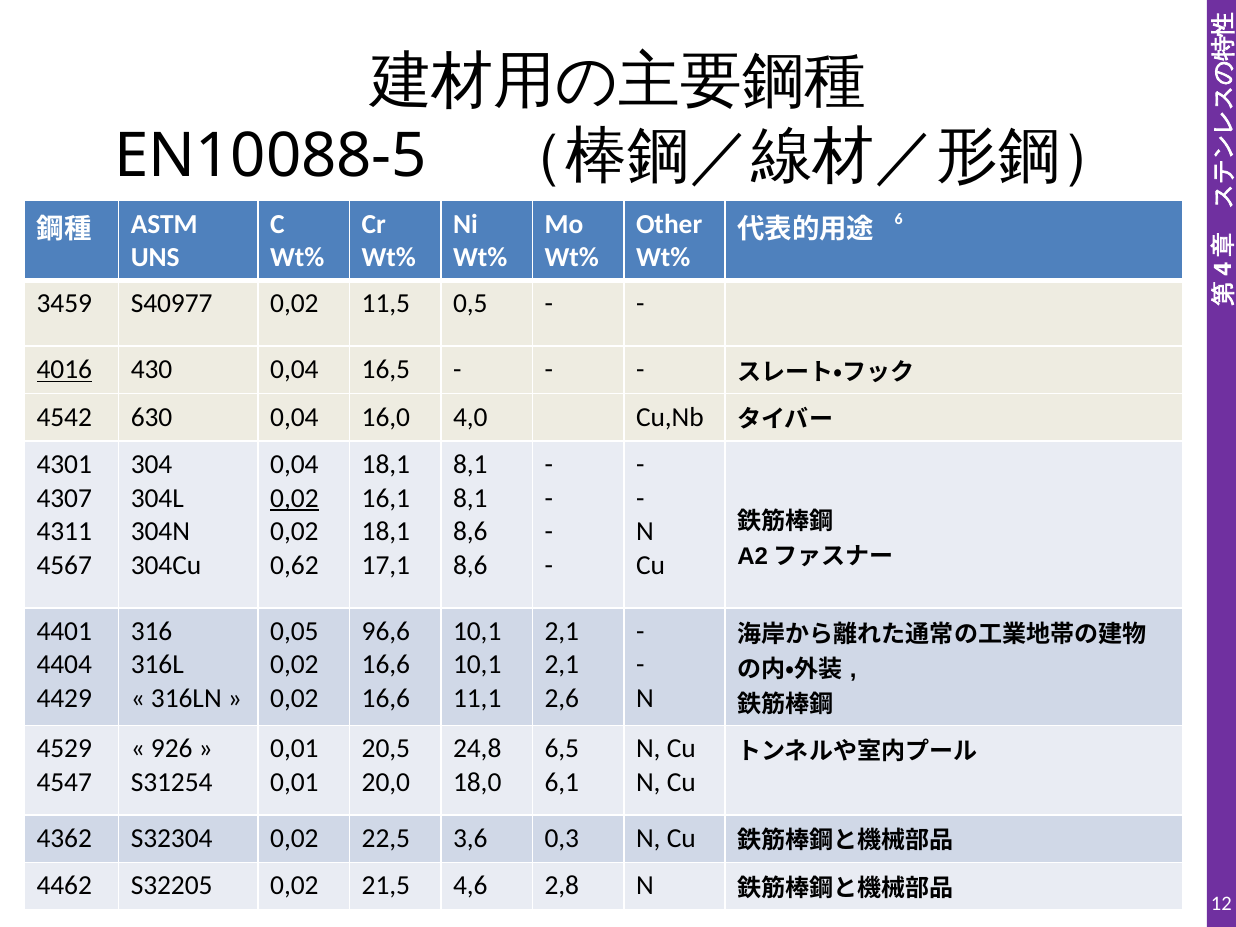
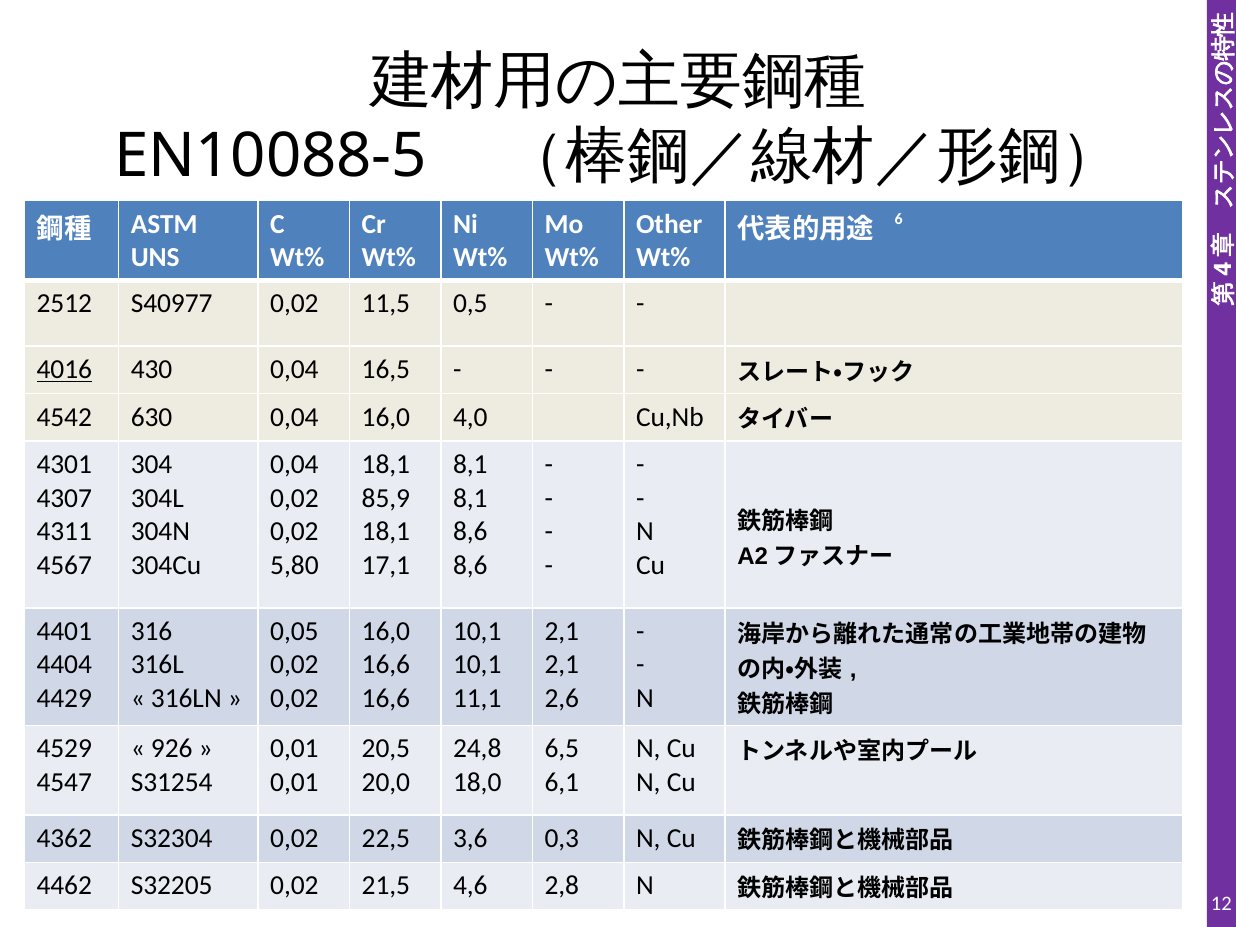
3459: 3459 -> 2512 (64, 304)
0,02 underline: present -> none (294, 498)
16,1: 16,1 -> 85,9 (386, 498)
0,62: 0,62 -> 5,80 (294, 565)
96,6: 96,6 -> 16,0 (386, 631)
